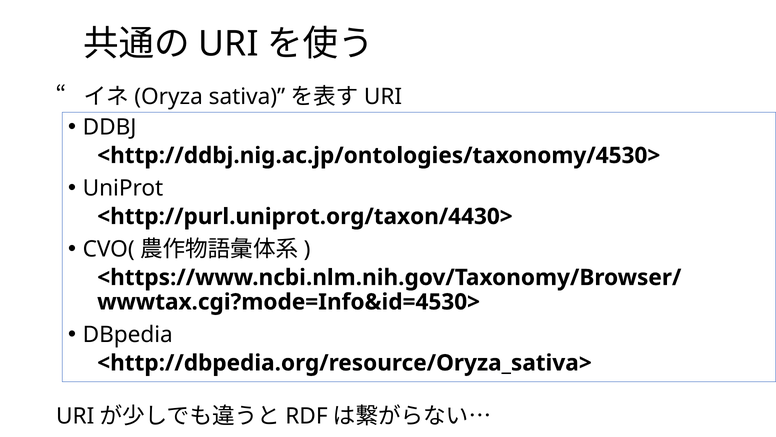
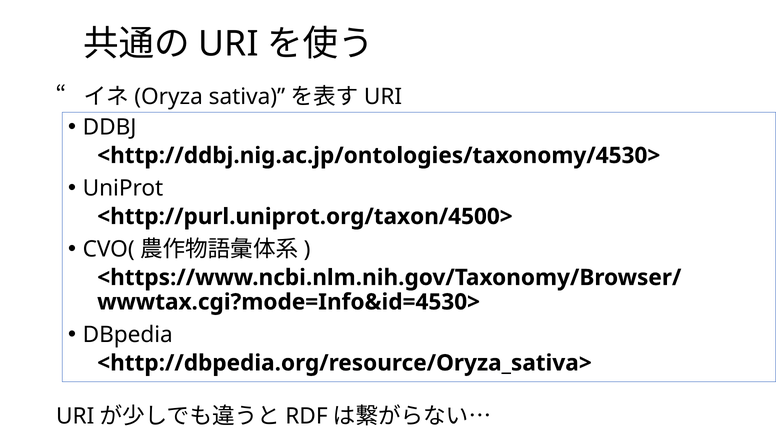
<http://purl.uniprot.org/taxon/4430>: <http://purl.uniprot.org/taxon/4430> -> <http://purl.uniprot.org/taxon/4500> (305, 216)
